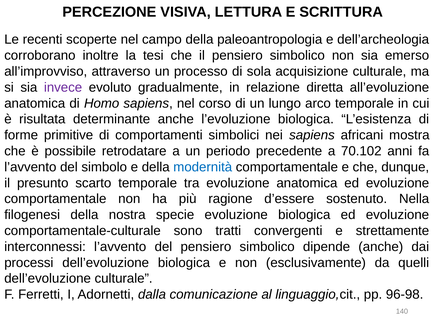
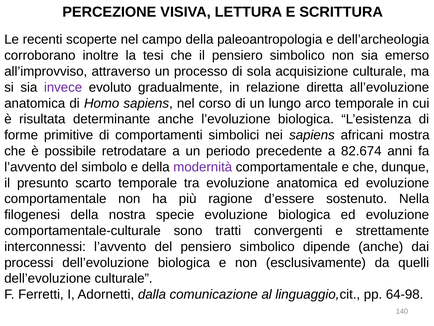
70.102: 70.102 -> 82.674 (361, 151)
modernità colour: blue -> purple (203, 167)
96-98: 96-98 -> 64-98 (405, 294)
